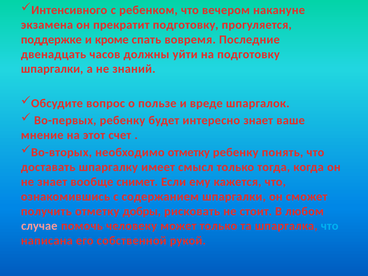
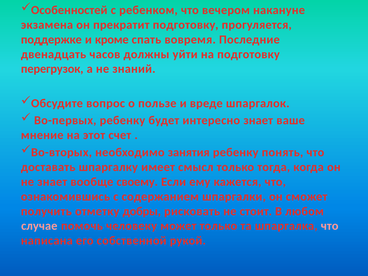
Интенсивного: Интенсивного -> Особенностей (69, 10)
шпаргалки: шпаргалки -> перегрузок (52, 69)
необходимо отметку: отметку -> занятия (189, 152)
снимет: снимет -> своему (137, 182)
что colour: light blue -> pink (330, 226)
